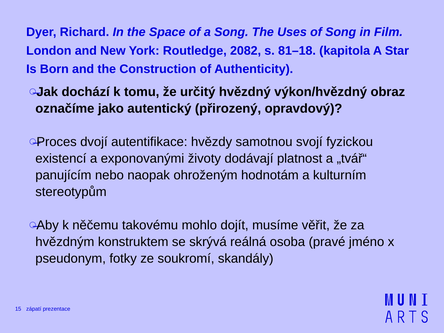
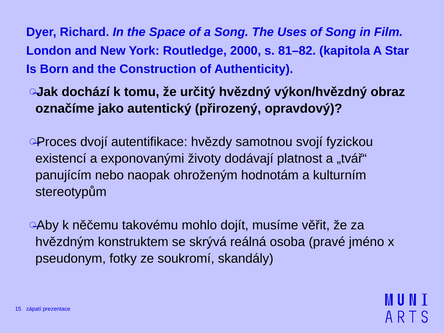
2082: 2082 -> 2000 (246, 51)
81–18: 81–18 -> 81–82 (297, 51)
